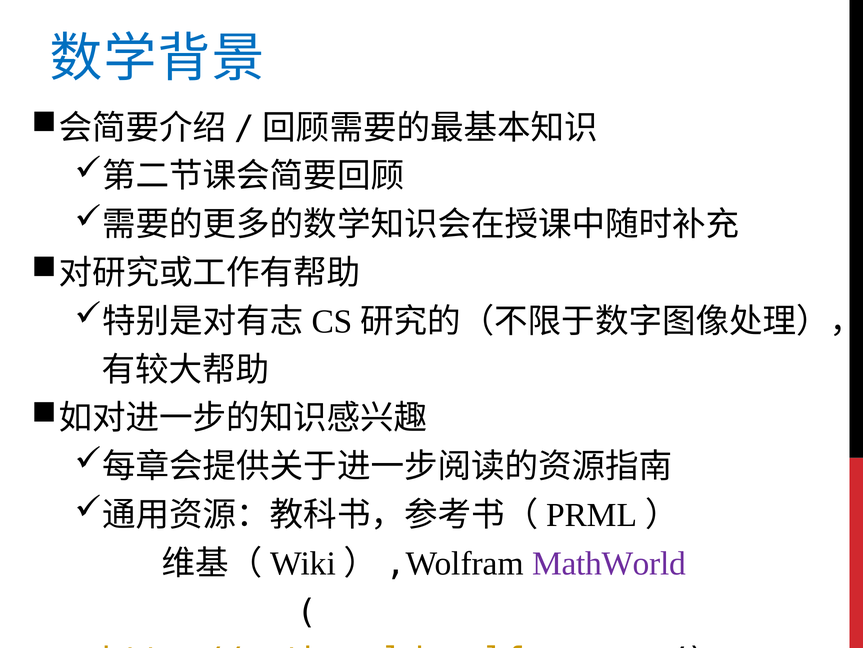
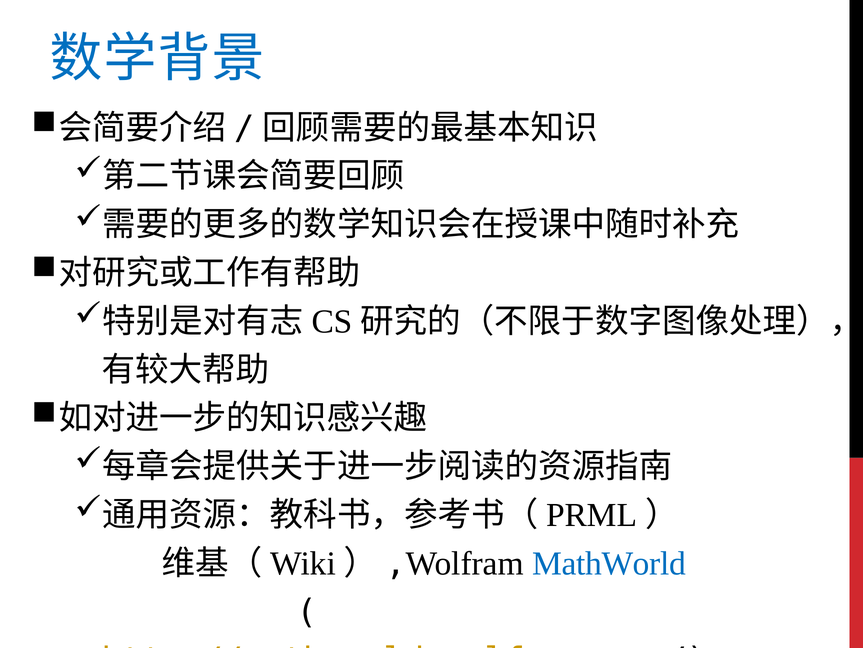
MathWorld colour: purple -> blue (609, 563)
